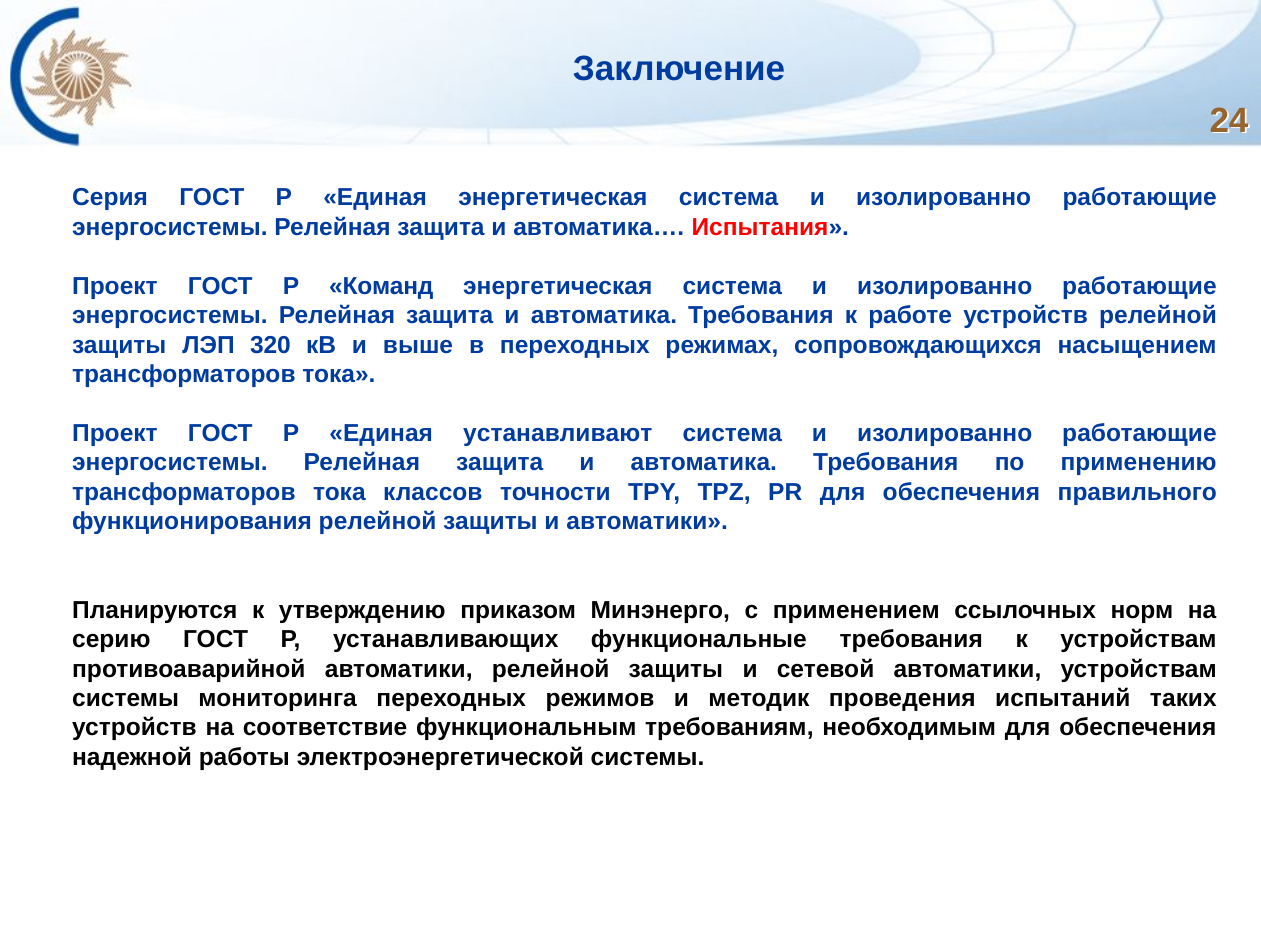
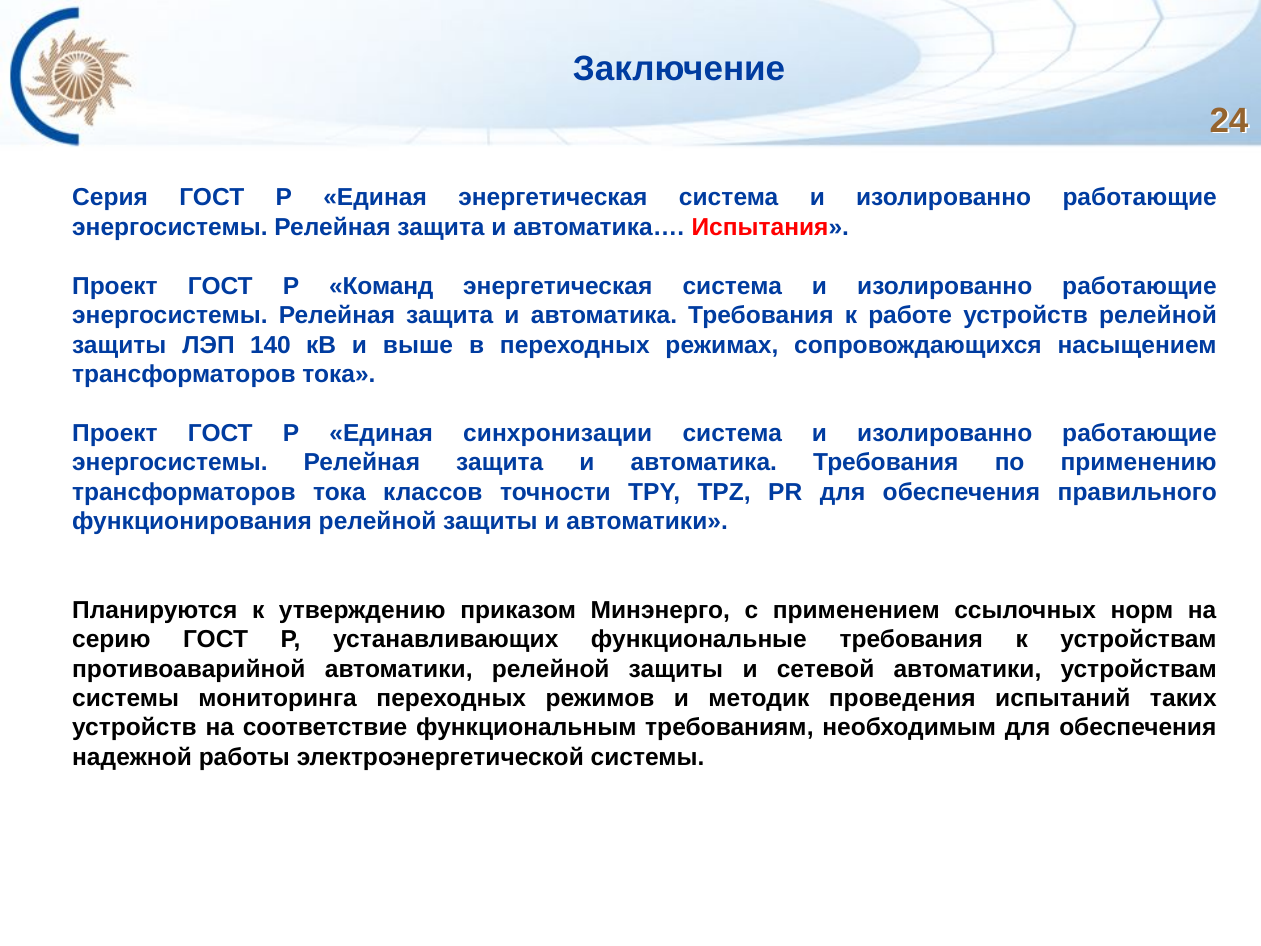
320: 320 -> 140 (270, 345)
устанавливают: устанавливают -> синхронизации (558, 433)
